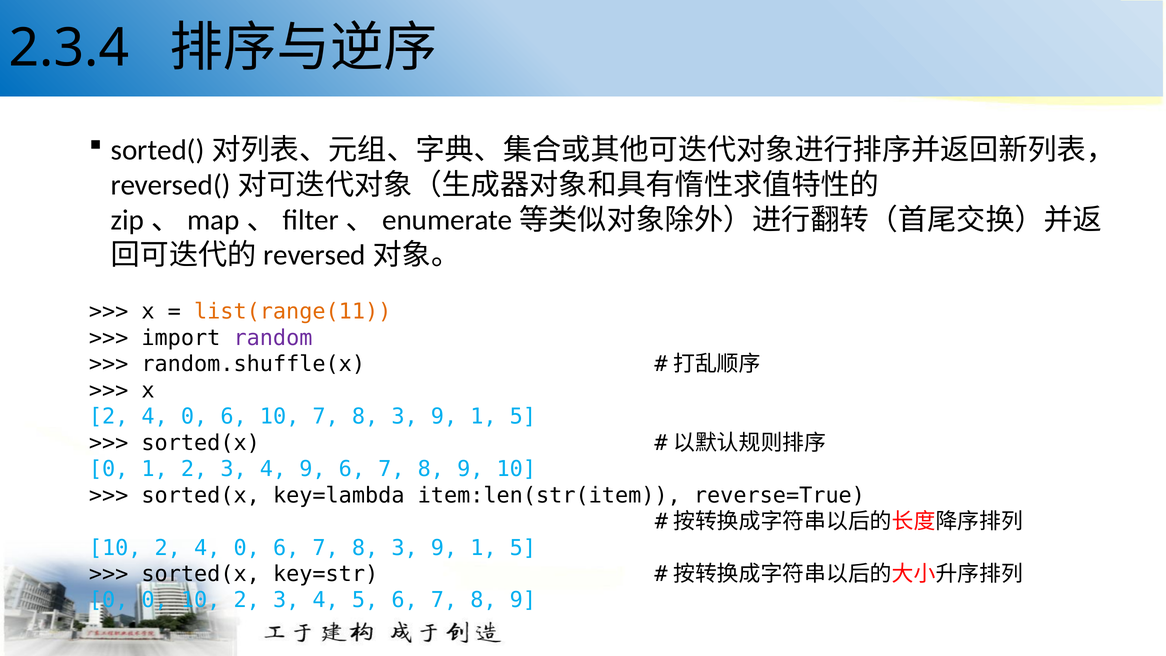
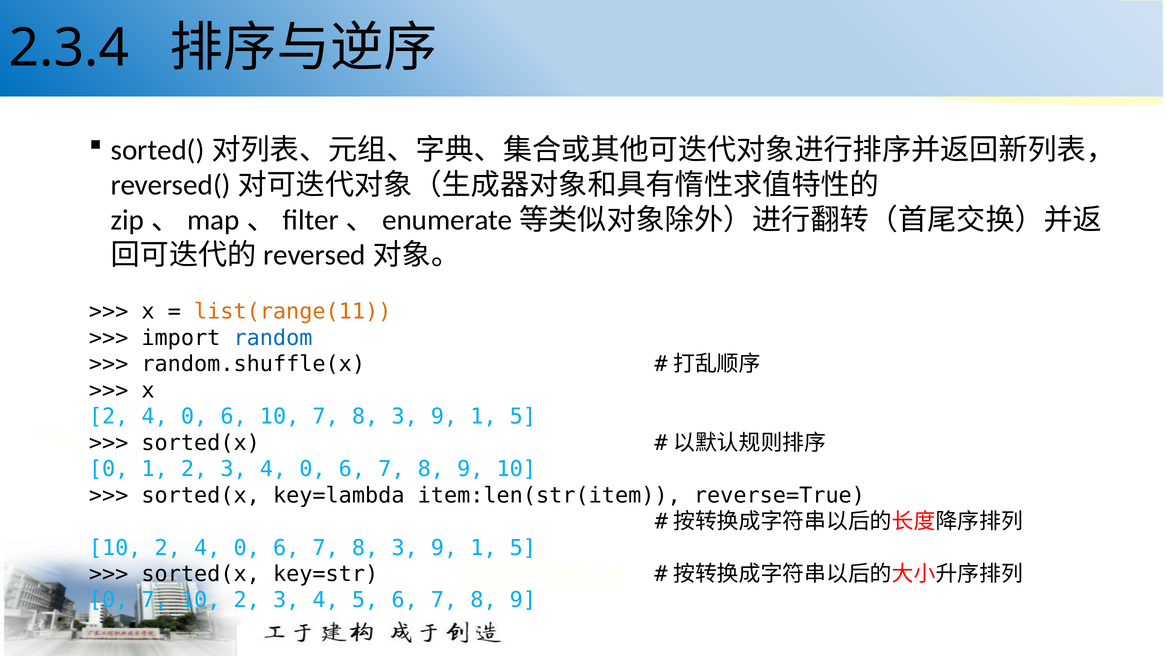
random colour: purple -> blue (273, 338)
3 4 9: 9 -> 0 (312, 469)
0 0: 0 -> 7 (155, 600)
